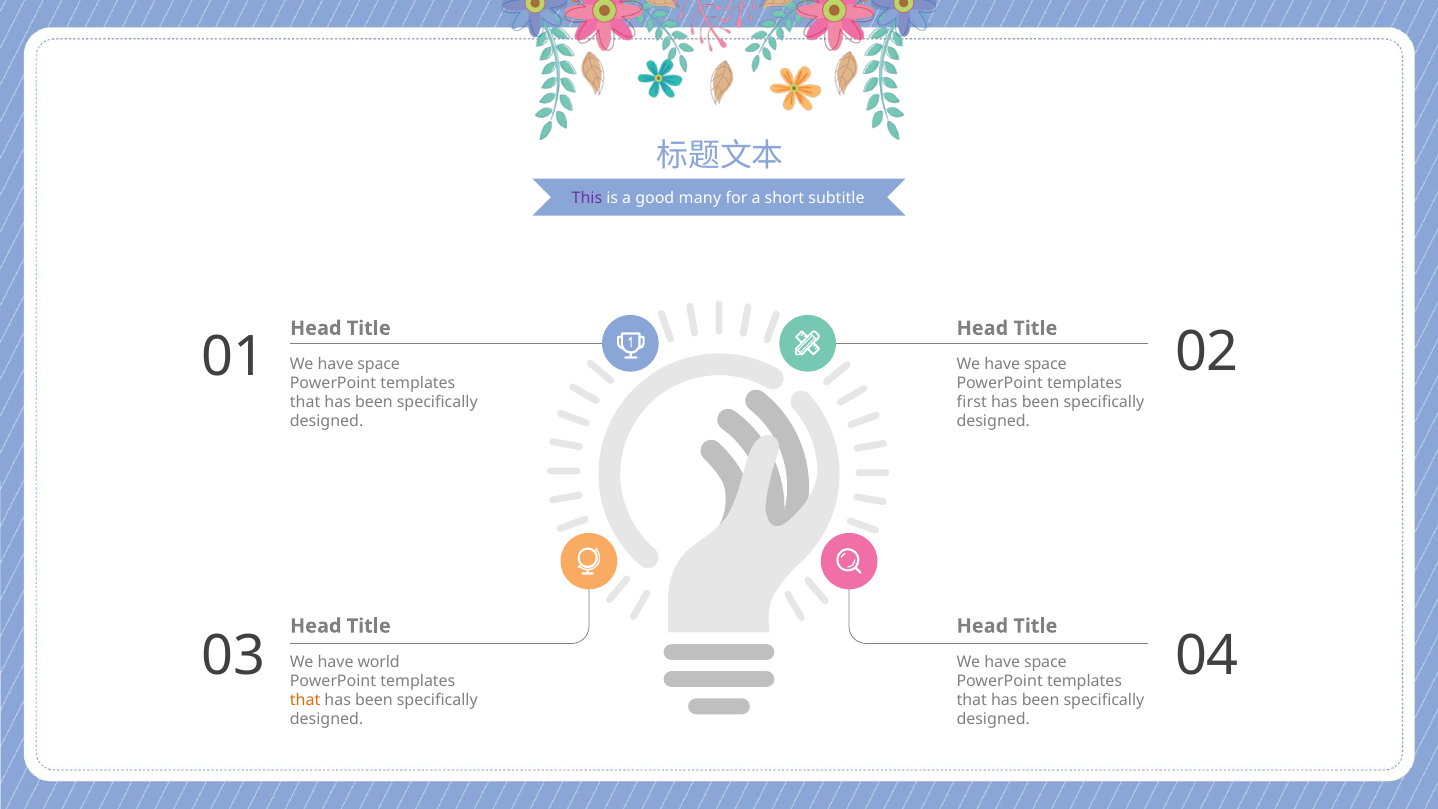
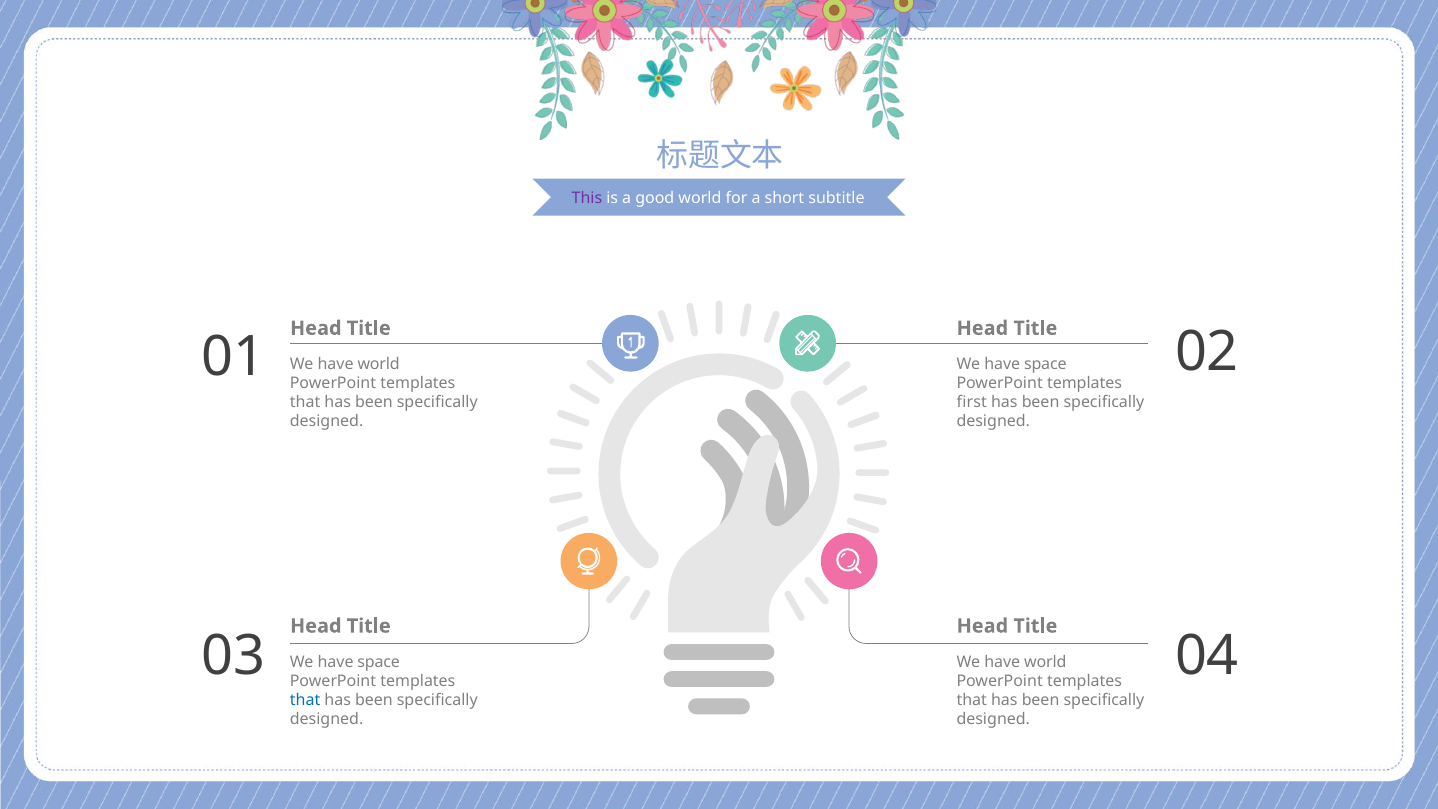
good many: many -> world (700, 198)
space: space -> world (379, 364)
world: world -> space (379, 662)
space: space -> world (1045, 662)
that colour: orange -> blue (305, 700)
